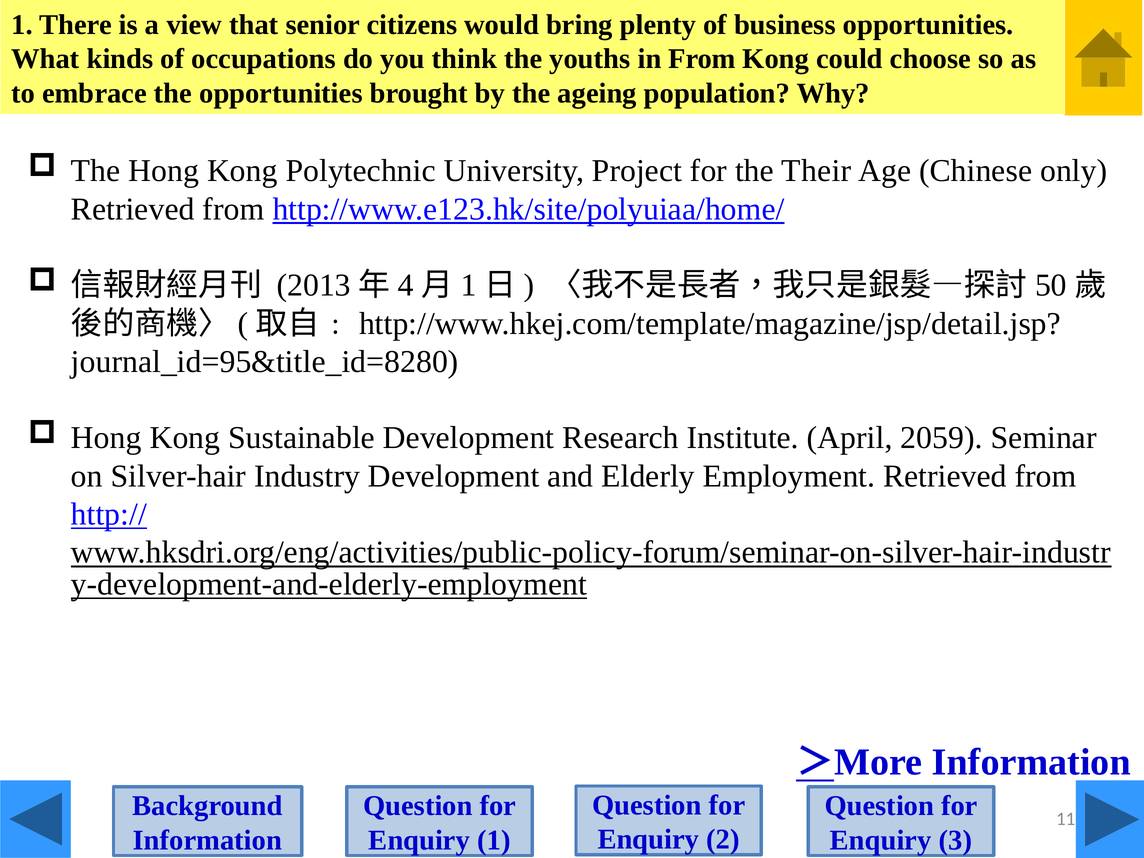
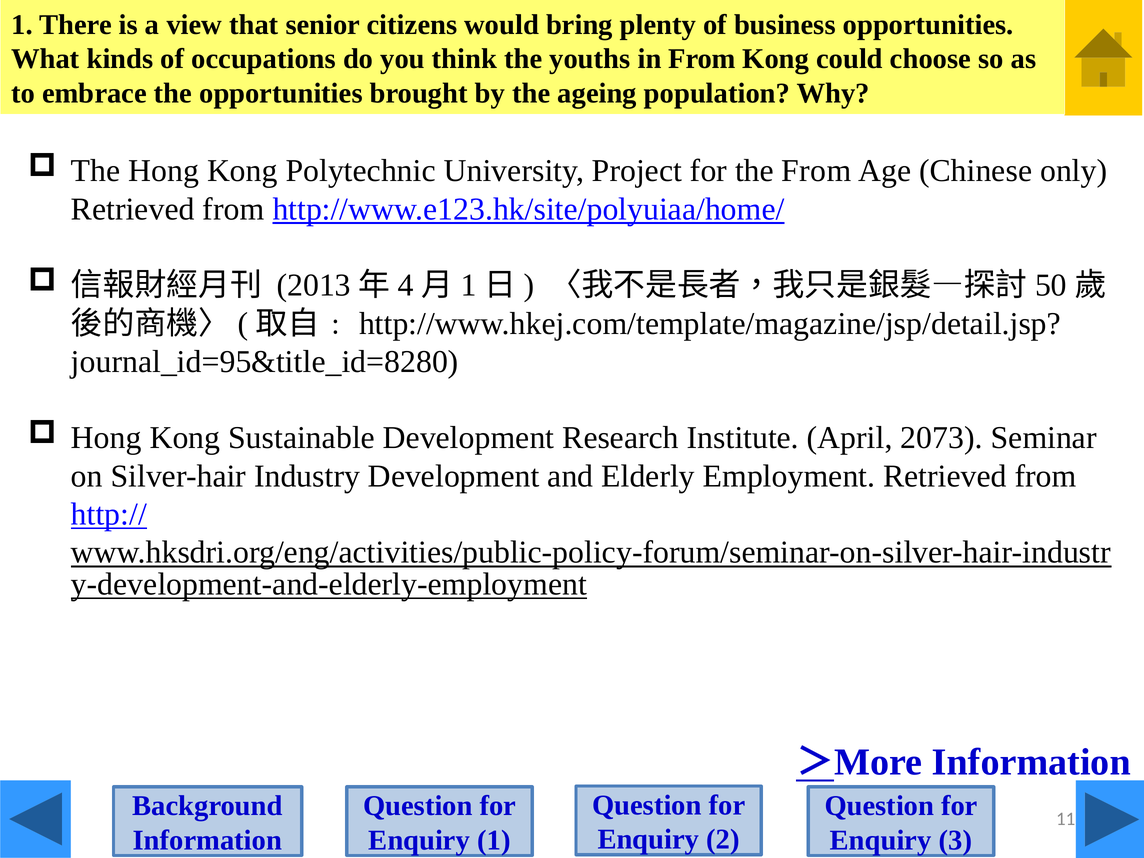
the Their: Their -> From (816, 171)
2059: 2059 -> 2073 (942, 438)
